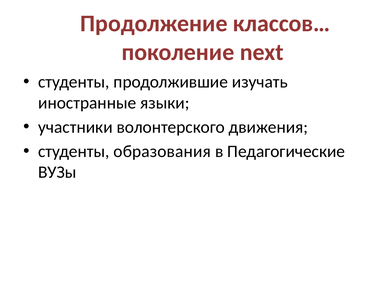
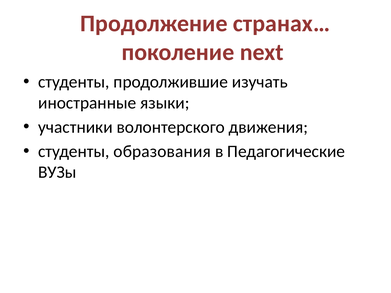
классов…: классов… -> странах… (281, 24)
